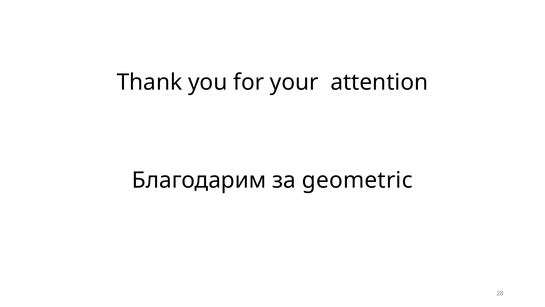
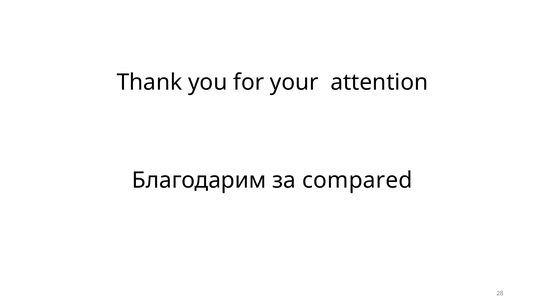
geometric: geometric -> compared (357, 180)
